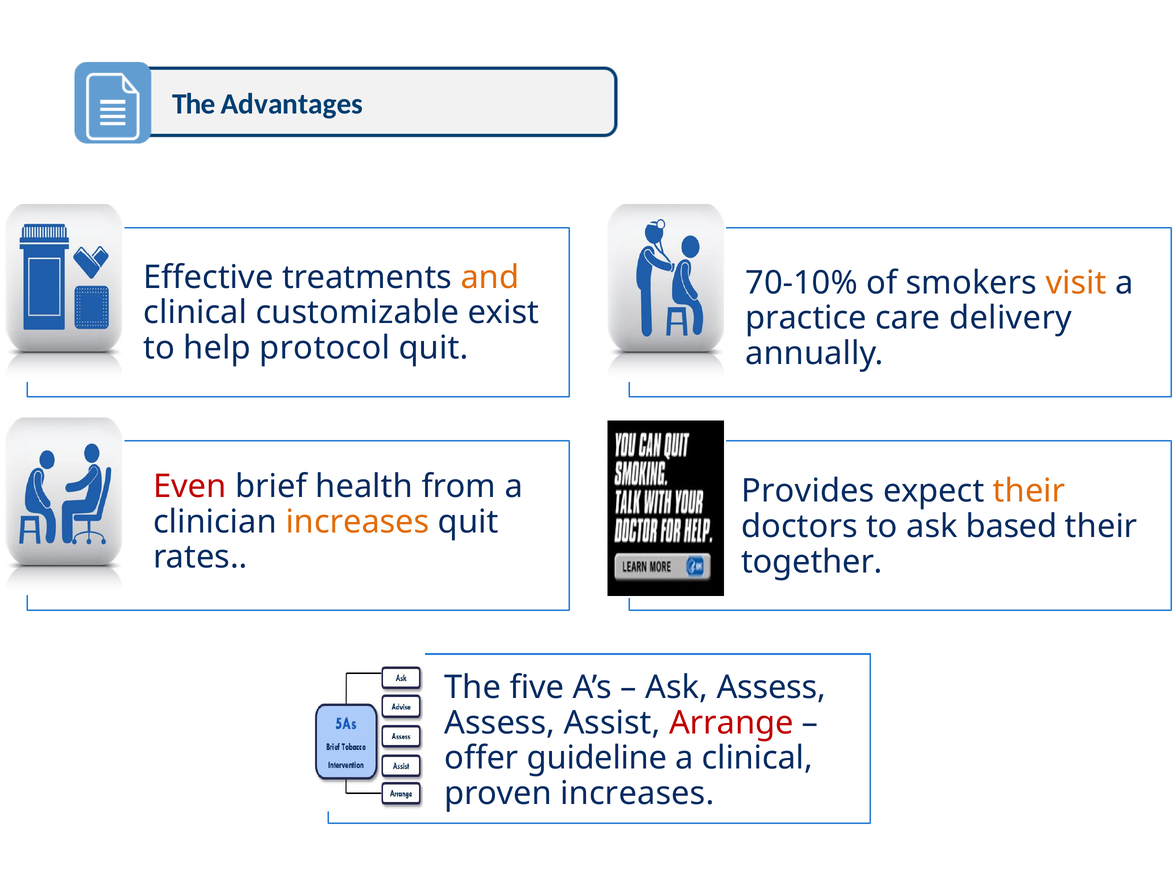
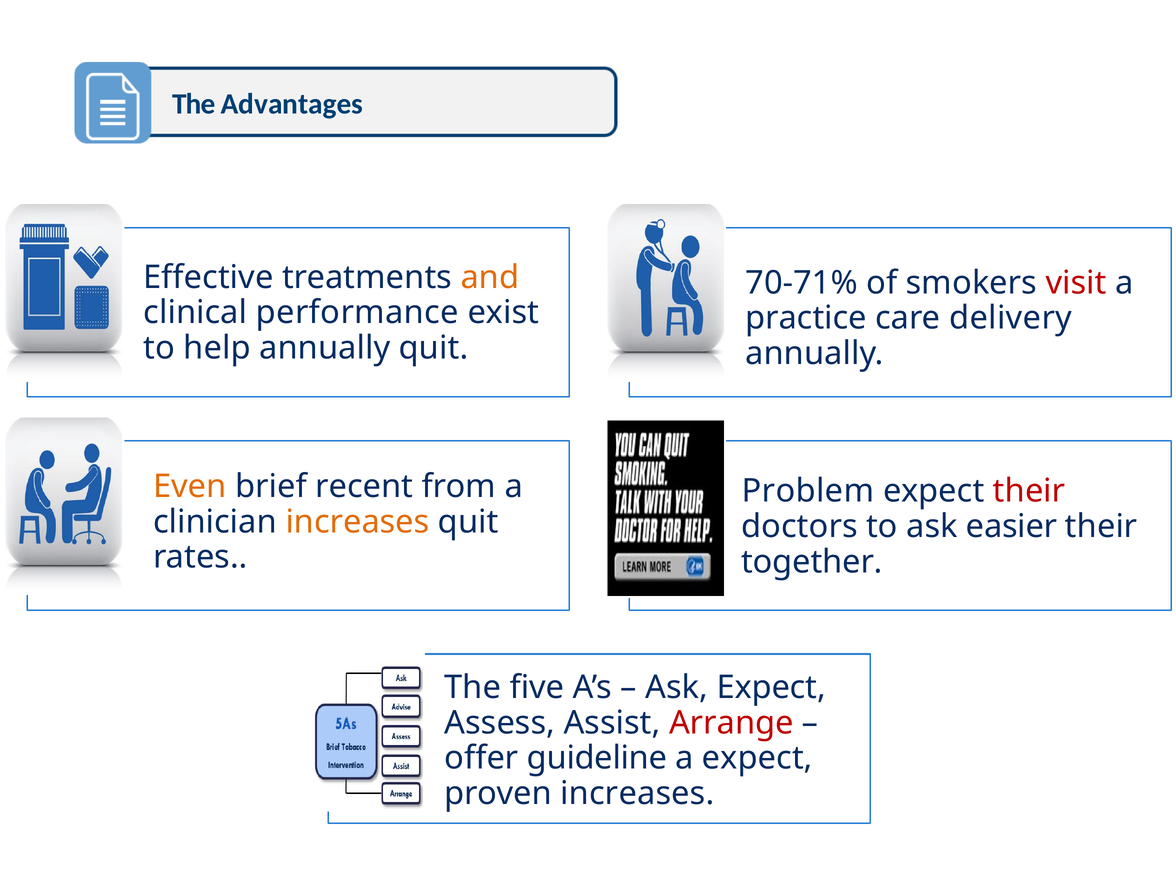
70-10%: 70-10% -> 70-71% (802, 283)
visit colour: orange -> red (1076, 283)
customizable: customizable -> performance (357, 313)
help protocol: protocol -> annually (325, 348)
Even colour: red -> orange (190, 487)
health: health -> recent (364, 487)
Provides: Provides -> Problem (808, 491)
their colour: orange -> red (1029, 491)
based: based -> easier (1012, 526)
Ask Assess: Assess -> Expect (771, 687)
a clinical: clinical -> expect (757, 758)
